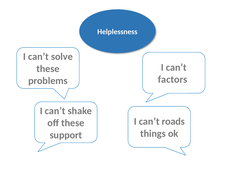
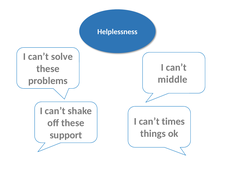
factors: factors -> middle (173, 80)
roads: roads -> times (173, 122)
